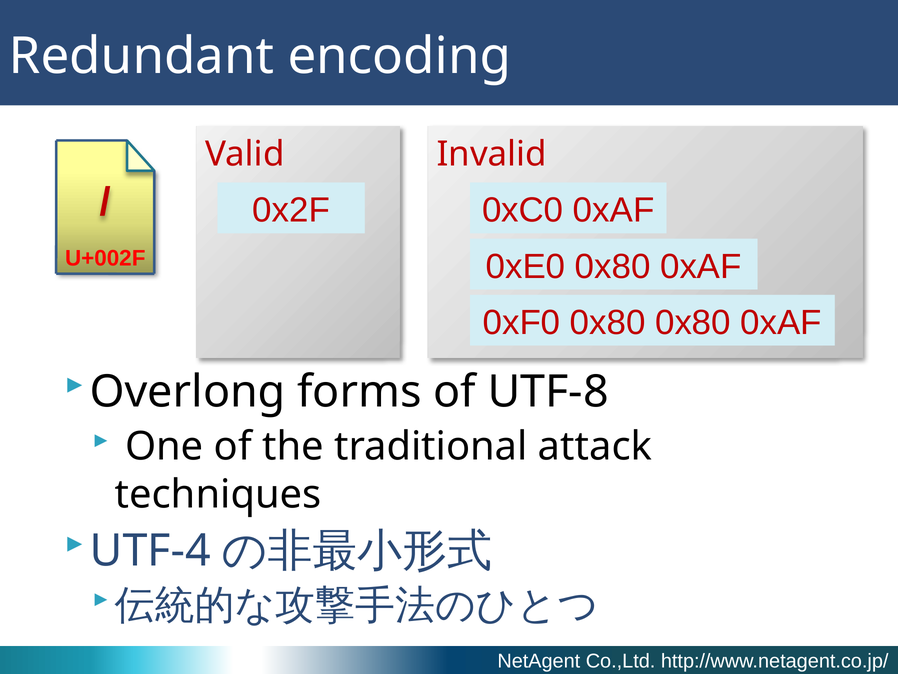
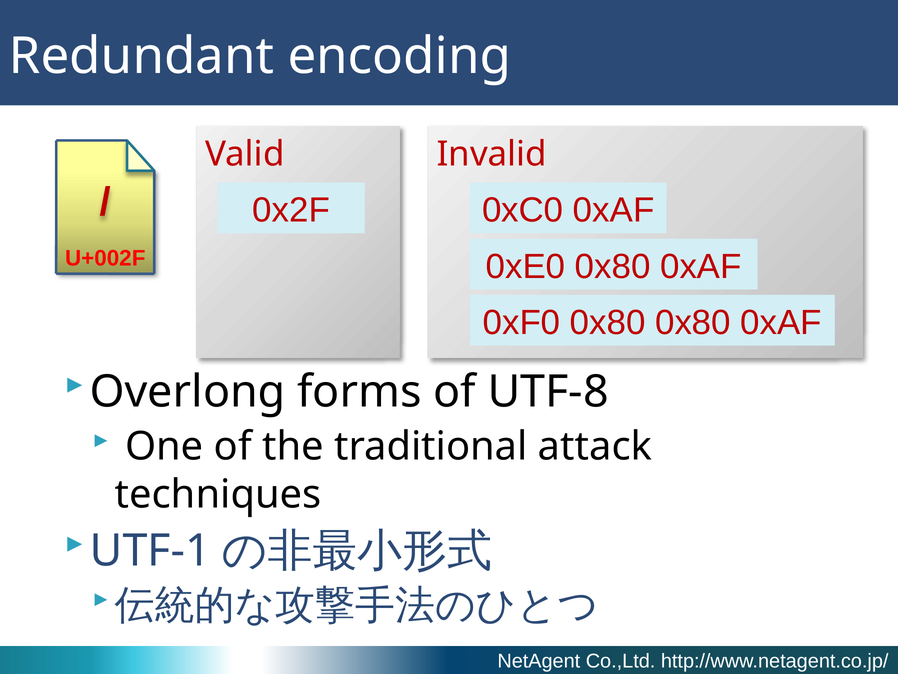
UTF-4: UTF-4 -> UTF-1 (150, 550)
